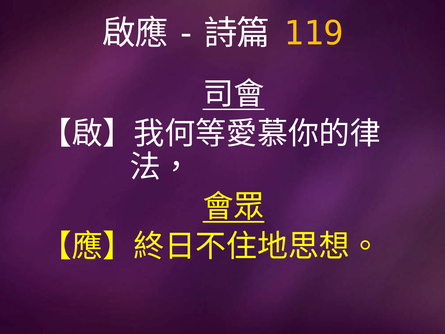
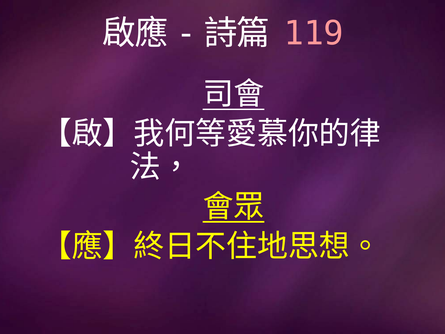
119 colour: yellow -> pink (314, 34)
